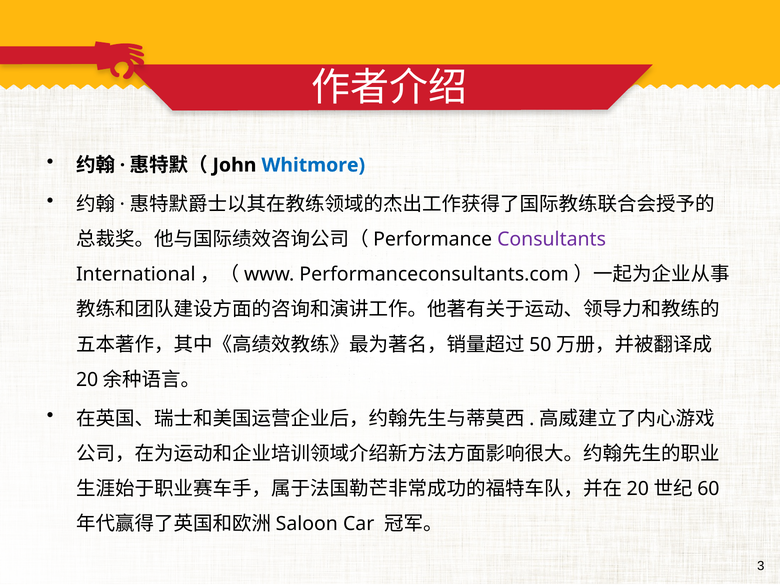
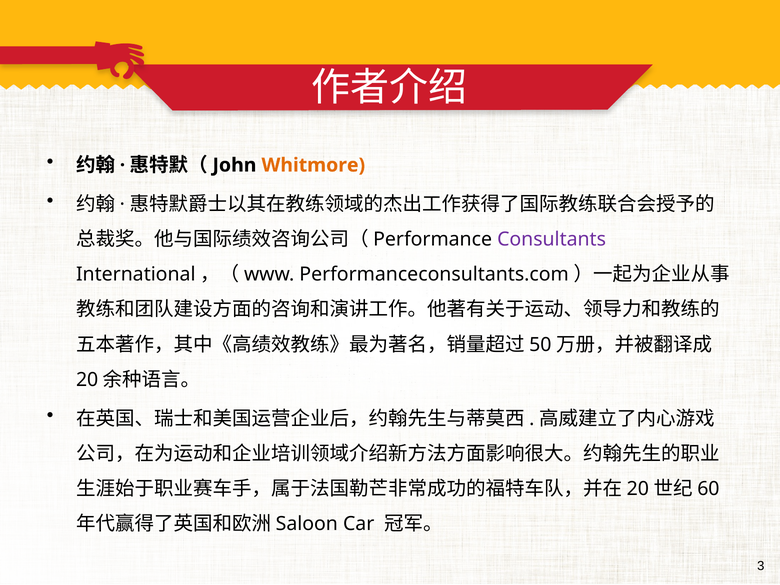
Whitmore colour: blue -> orange (313, 165)
